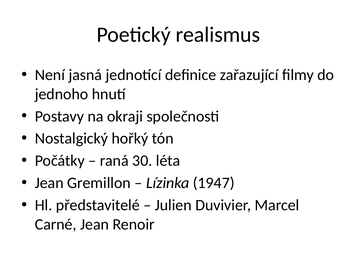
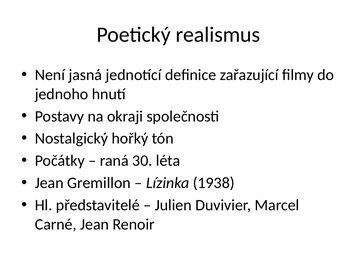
1947: 1947 -> 1938 (214, 183)
